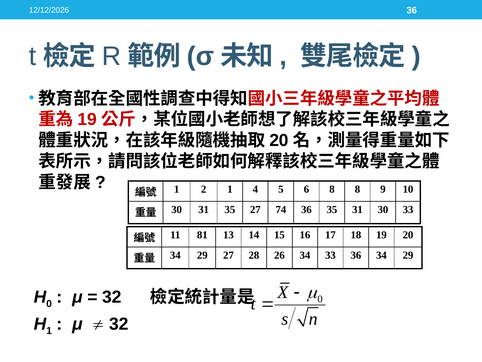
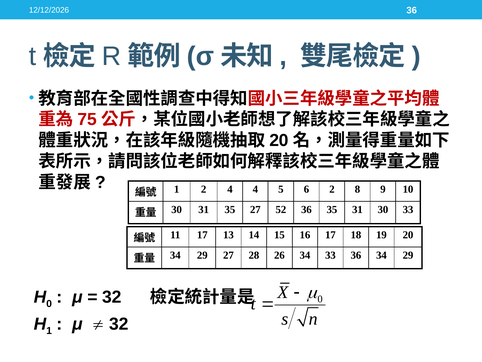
19: 19 -> 75 (87, 119)
2 1: 1 -> 4 (230, 189)
6 8: 8 -> 2 (332, 189)
74: 74 -> 52 (281, 209)
11 81: 81 -> 17 (202, 235)
